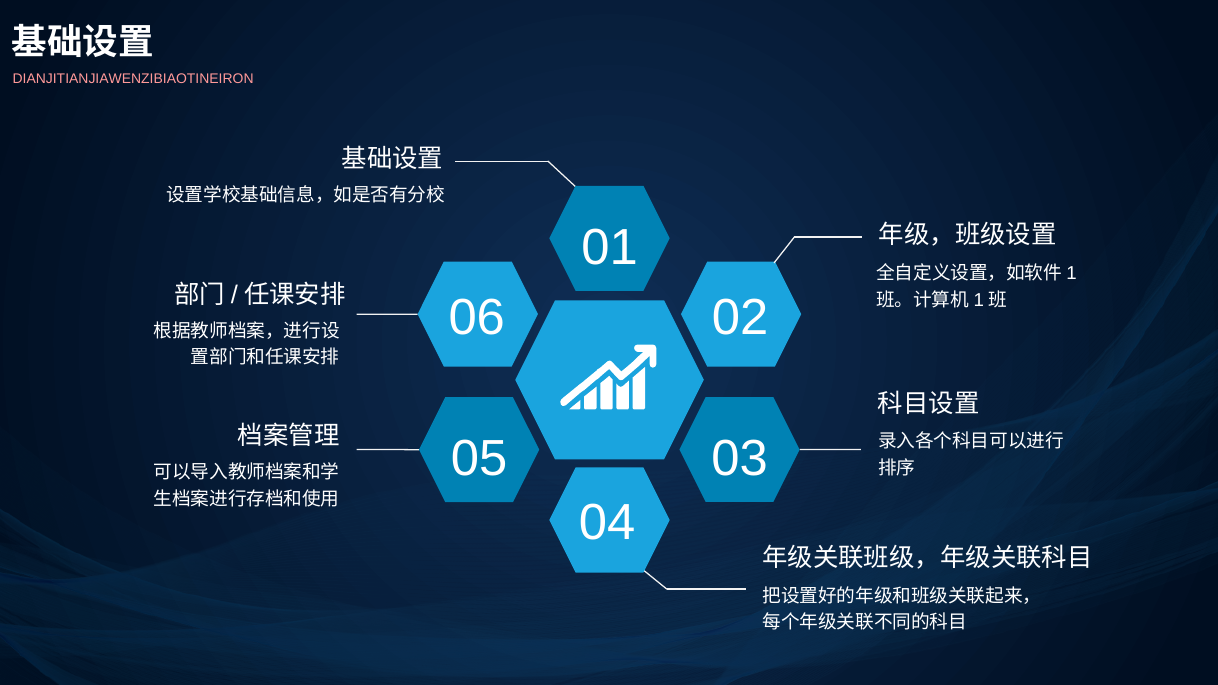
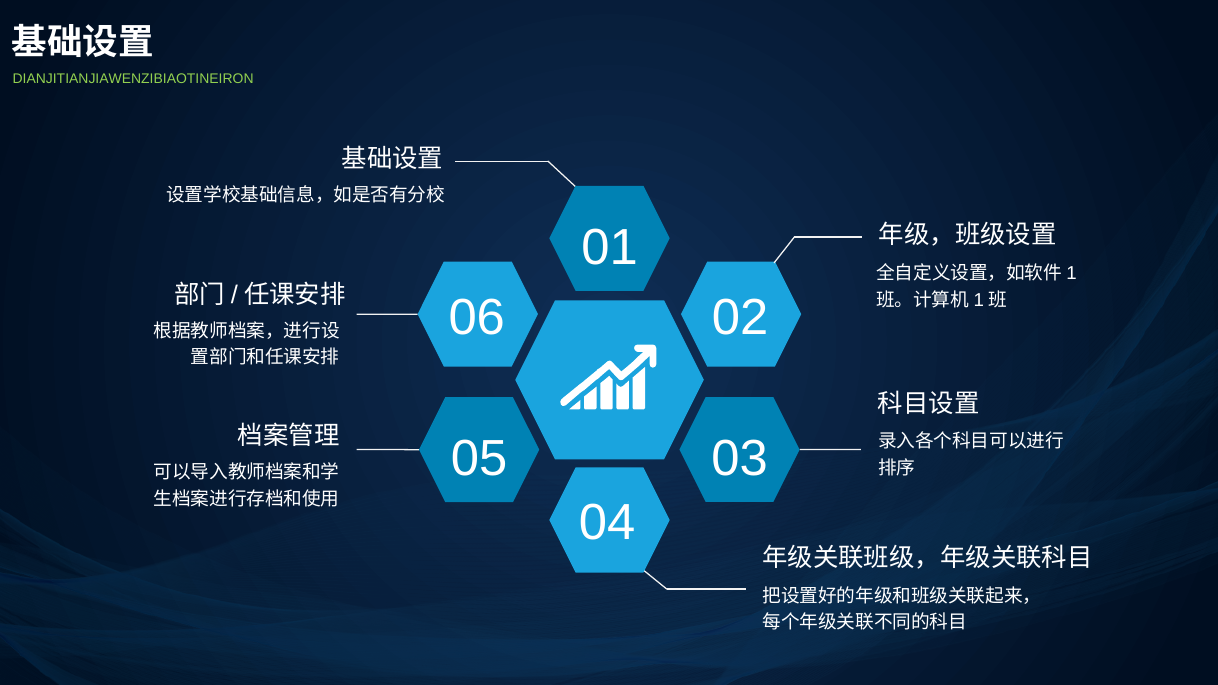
DIANJITIANJIAWENZIBIAOTINEIRON colour: pink -> light green (133, 79)
